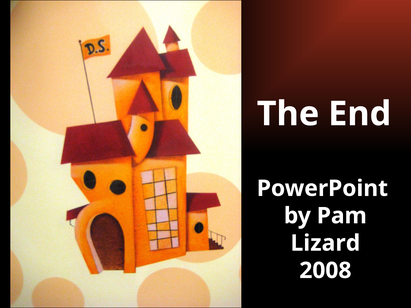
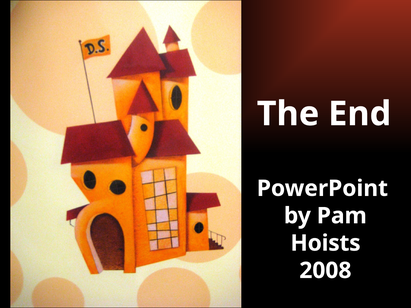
Lizard: Lizard -> Hoists (326, 243)
